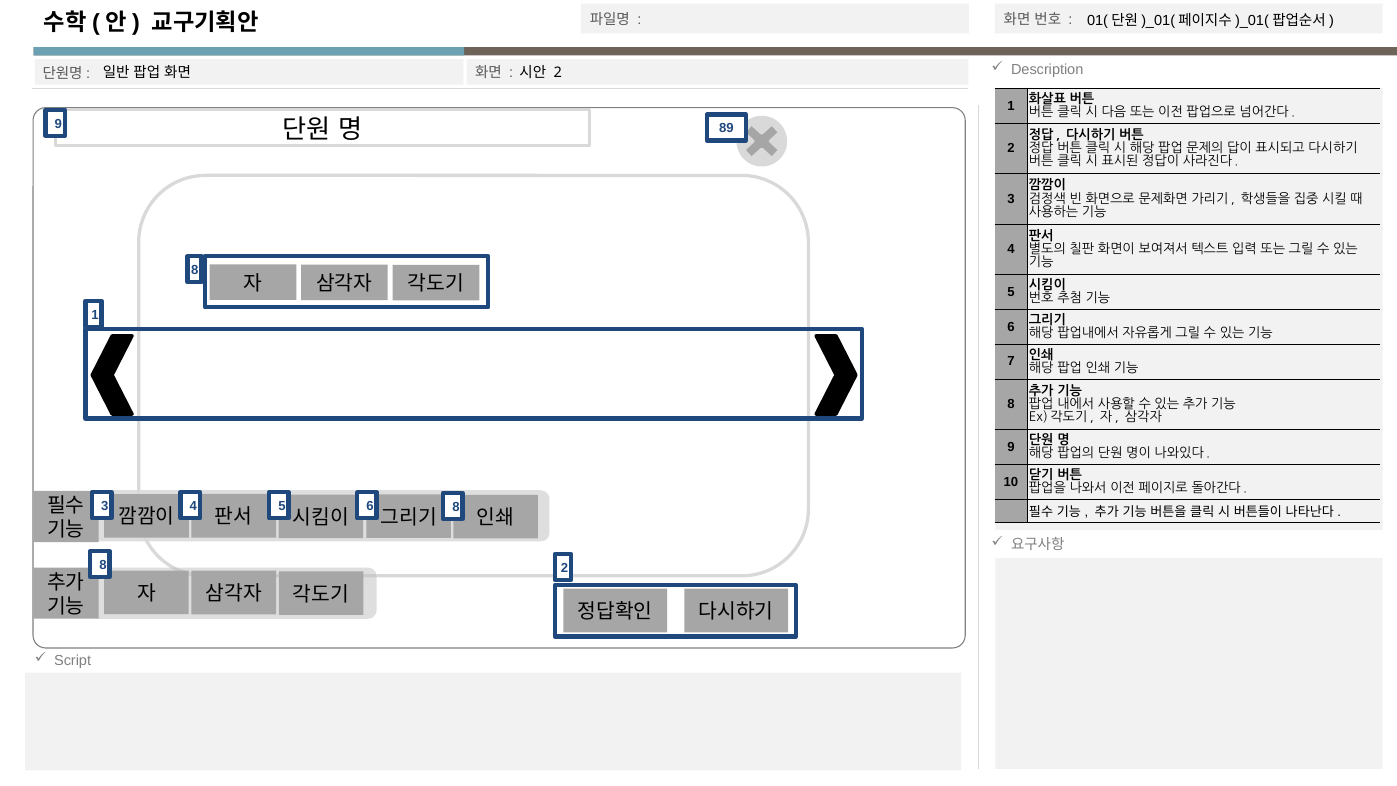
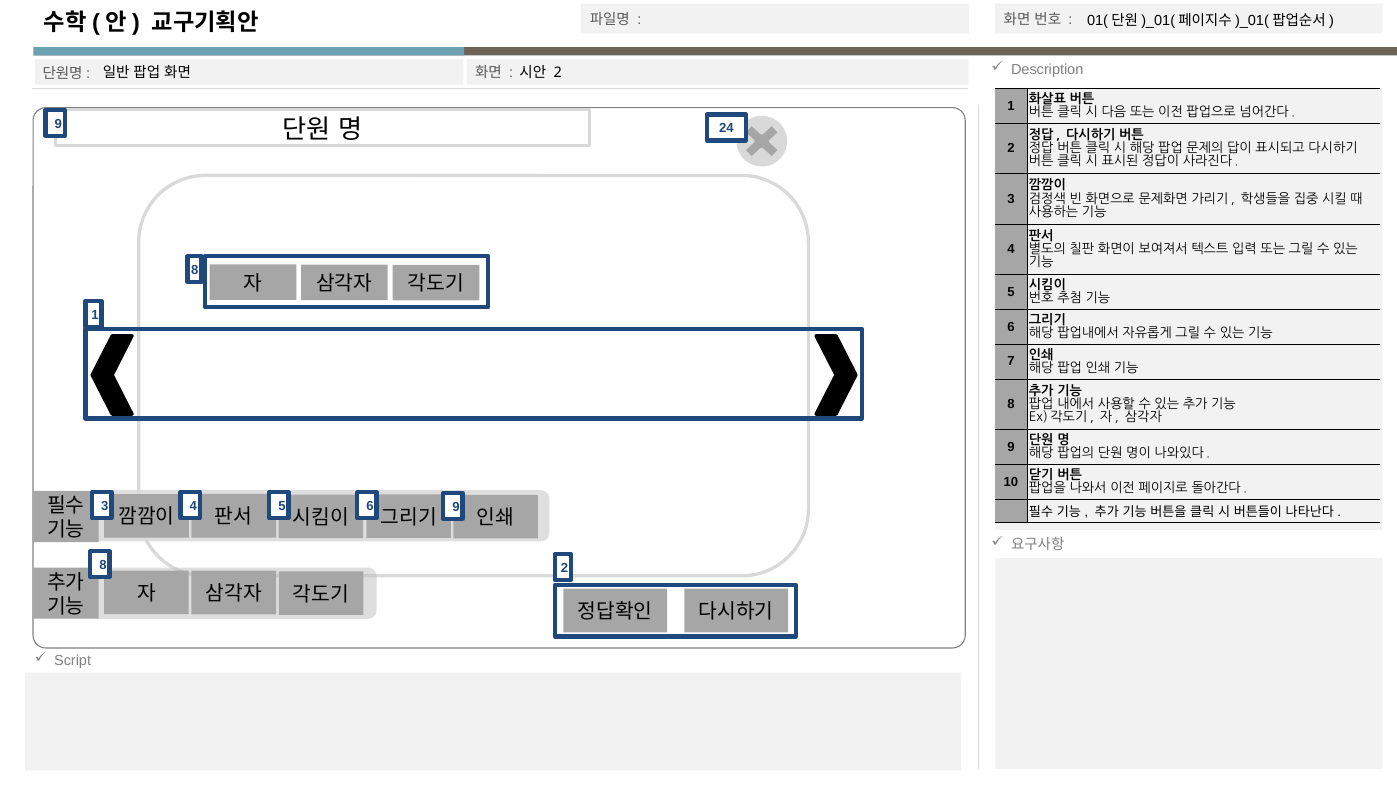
89: 89 -> 24 (726, 128)
5 8: 8 -> 9 (456, 507)
